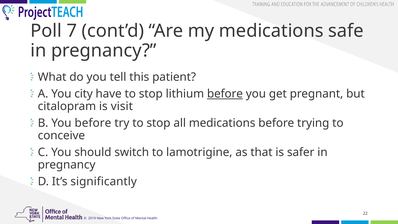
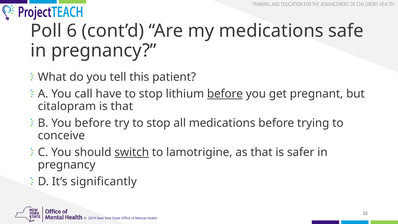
7: 7 -> 6 (72, 31)
city: city -> call (84, 94)
is visit: visit -> that (122, 106)
switch underline: none -> present (132, 152)
